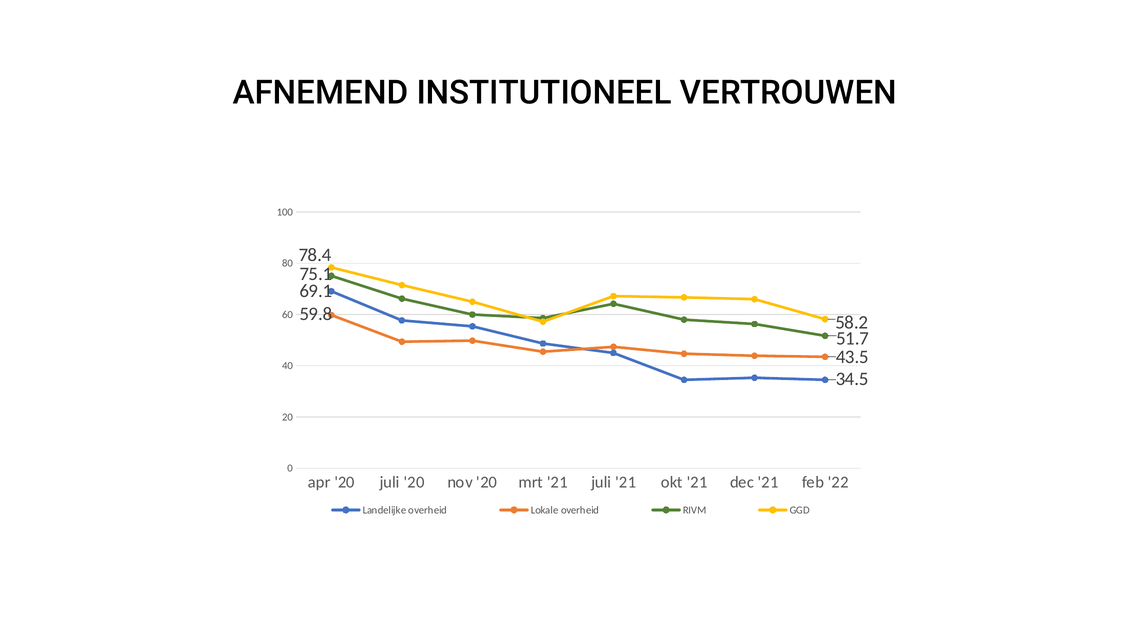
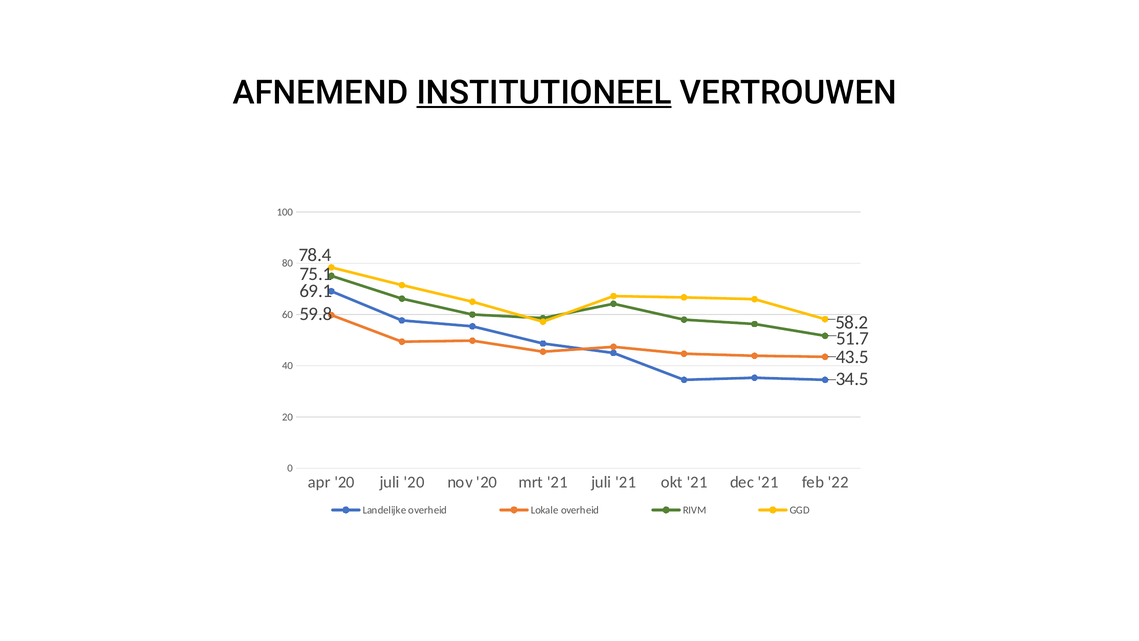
INSTITUTIONEEL underline: none -> present (544, 93)
